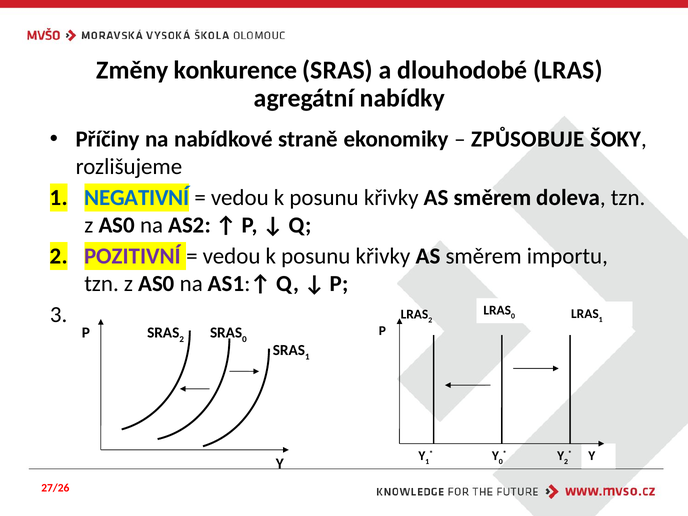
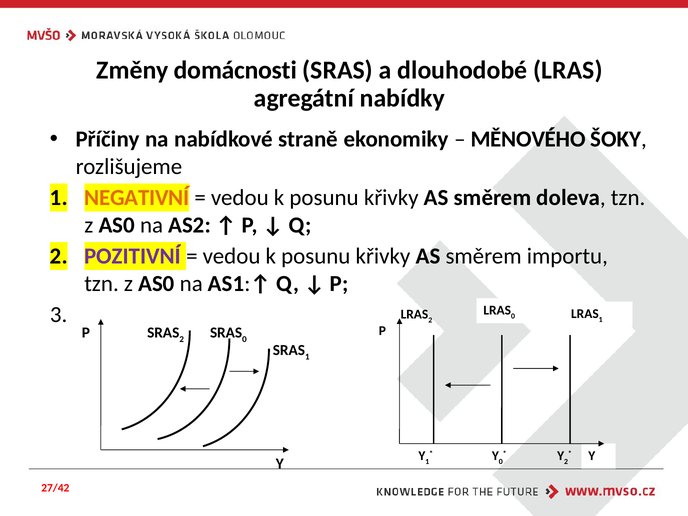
konkurence: konkurence -> domácnosti (235, 70)
ZPŮSOBUJE: ZPŮSOBUJE -> MĚNOVÉHO (528, 139)
NEGATIVNÍ colour: blue -> orange (137, 198)
27/26: 27/26 -> 27/42 (55, 488)
